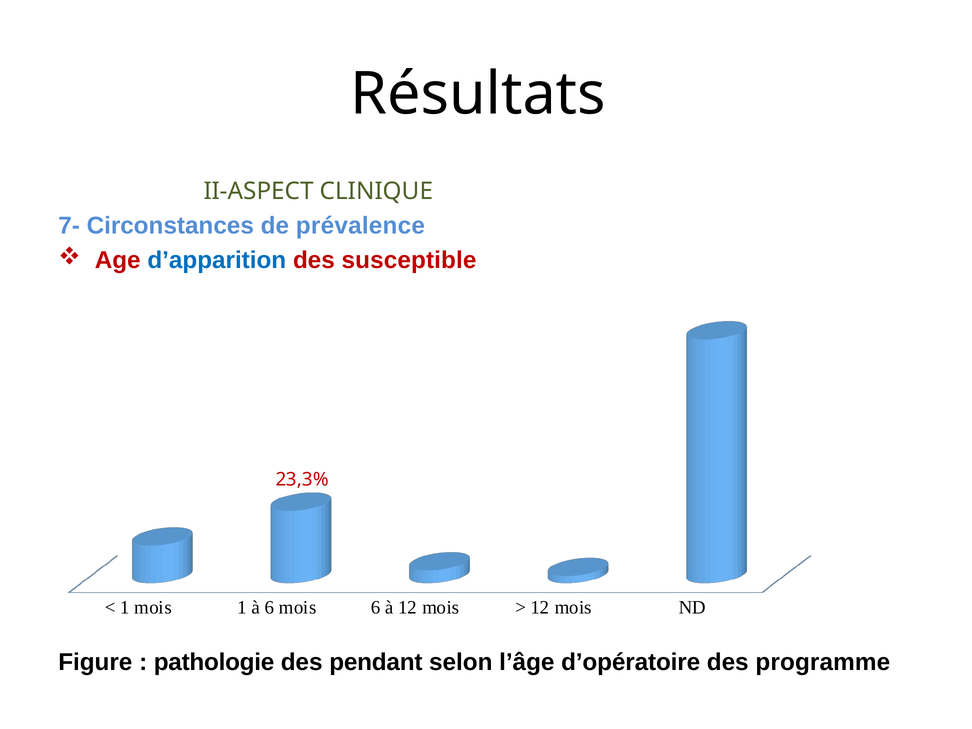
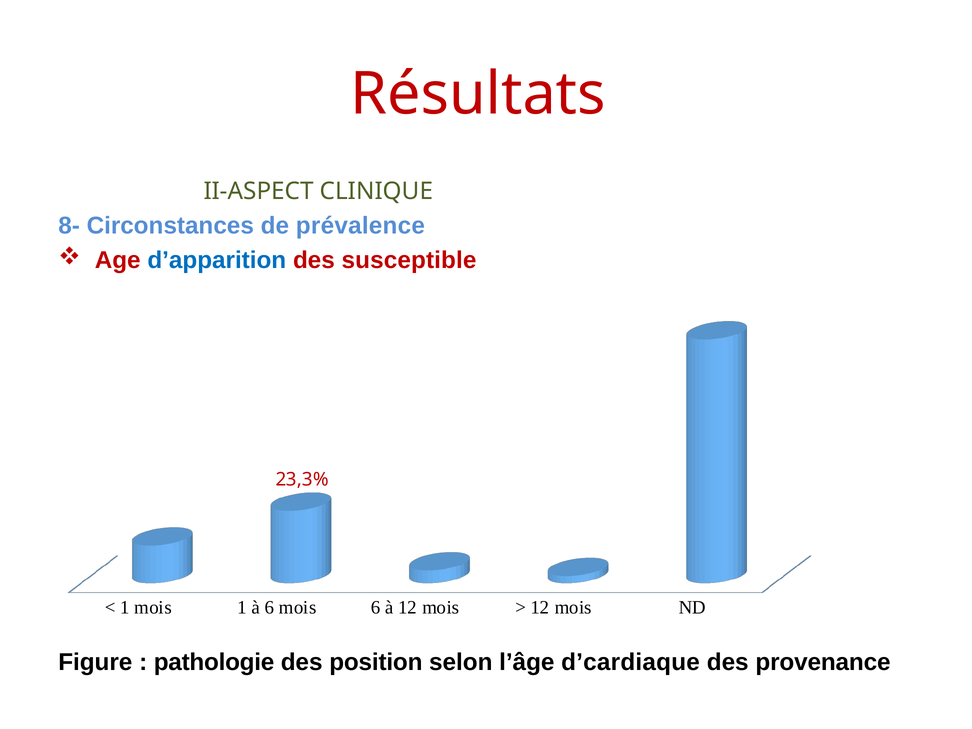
Résultats colour: black -> red (478, 94)
7-: 7- -> 8- (69, 226)
pendant: pendant -> position (376, 662)
d’opératoire: d’opératoire -> d’cardiaque (630, 662)
programme: programme -> provenance (823, 662)
